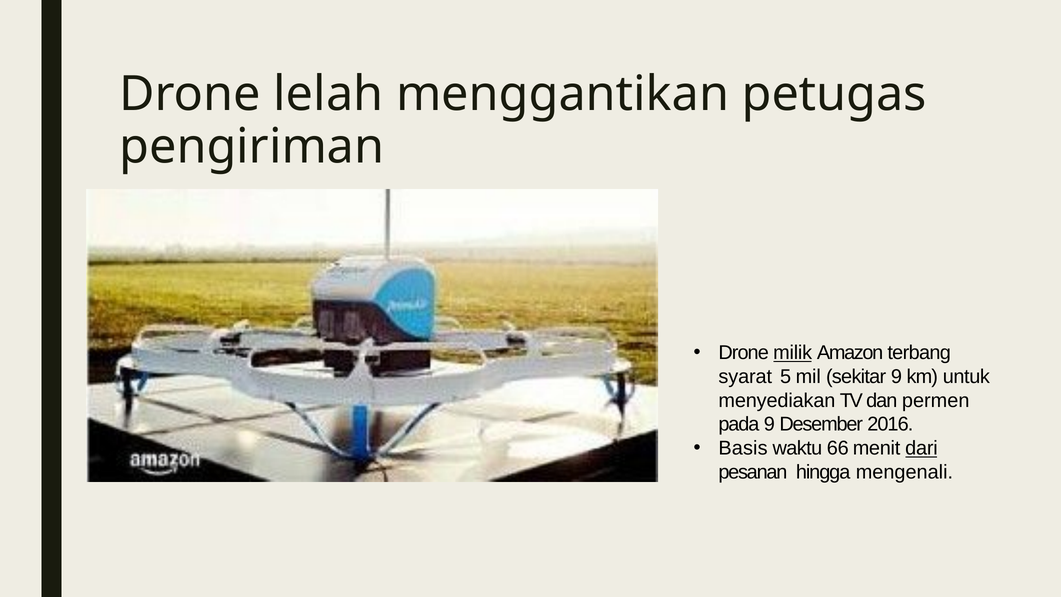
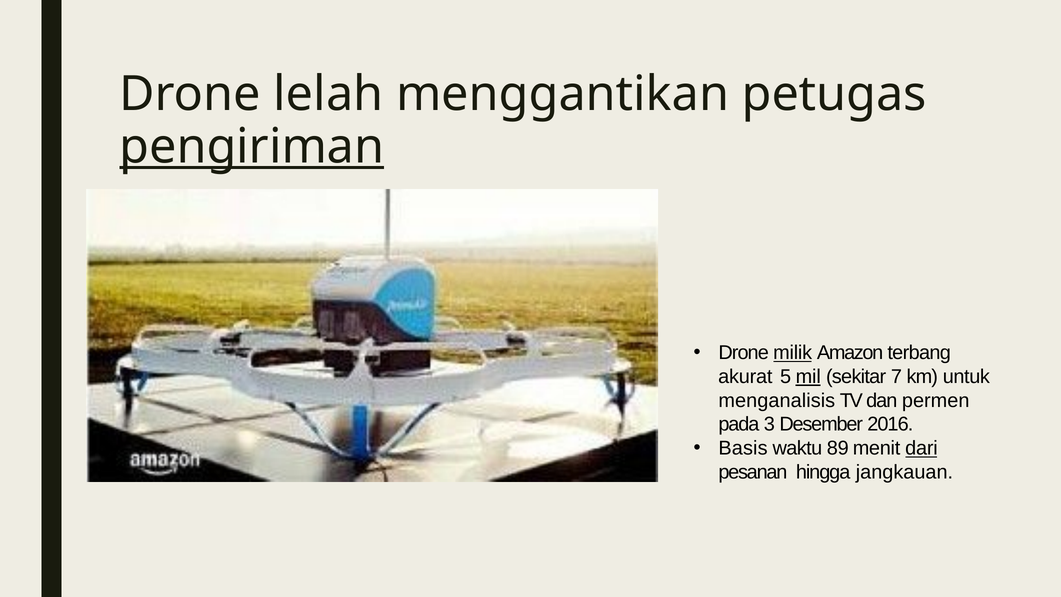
pengiriman underline: none -> present (252, 147)
syarat: syarat -> akurat (745, 377)
mil underline: none -> present (808, 377)
sekitar 9: 9 -> 7 (897, 377)
menyediakan: menyediakan -> menganalisis (777, 400)
pada 9: 9 -> 3 (769, 424)
66: 66 -> 89 (838, 448)
mengenali: mengenali -> jangkauan (904, 472)
